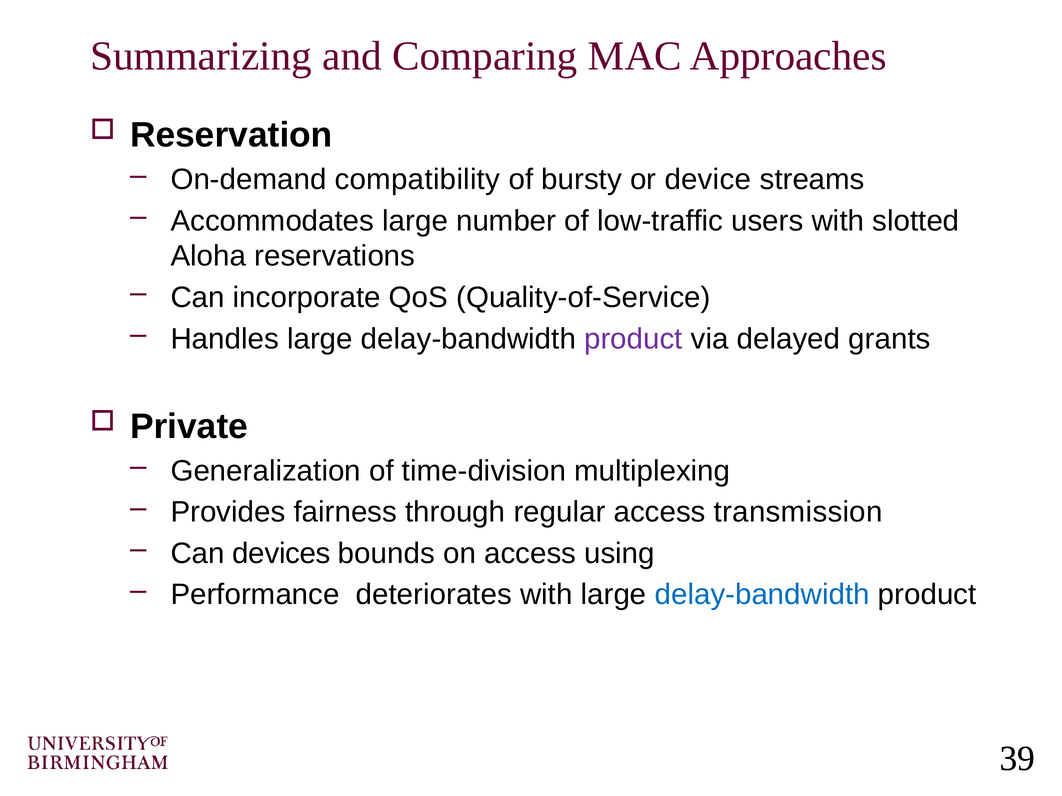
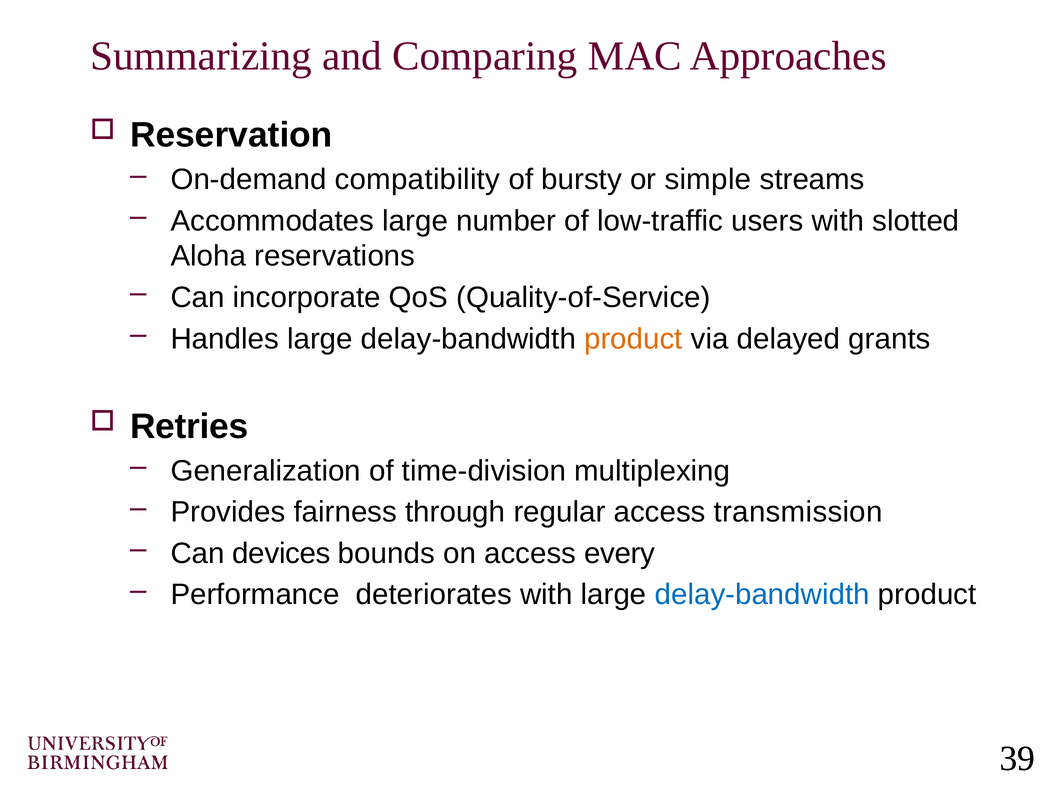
device: device -> simple (708, 180)
product colour: purple -> orange (633, 339)
Private: Private -> Retries (189, 427)
using: using -> every (620, 554)
